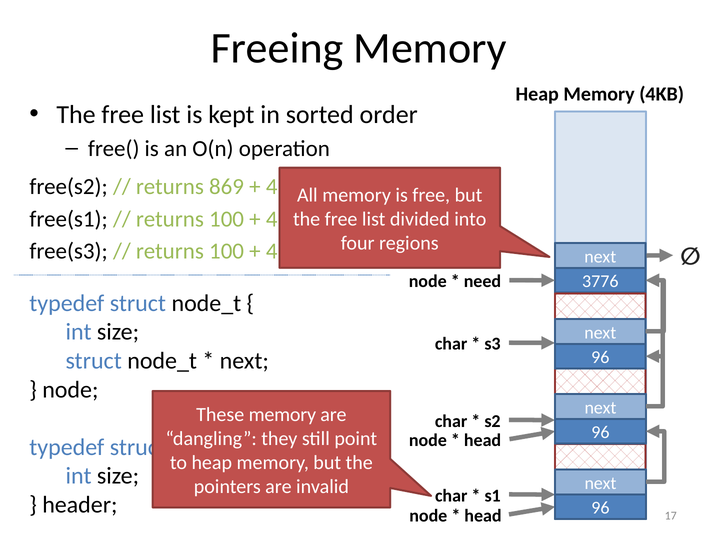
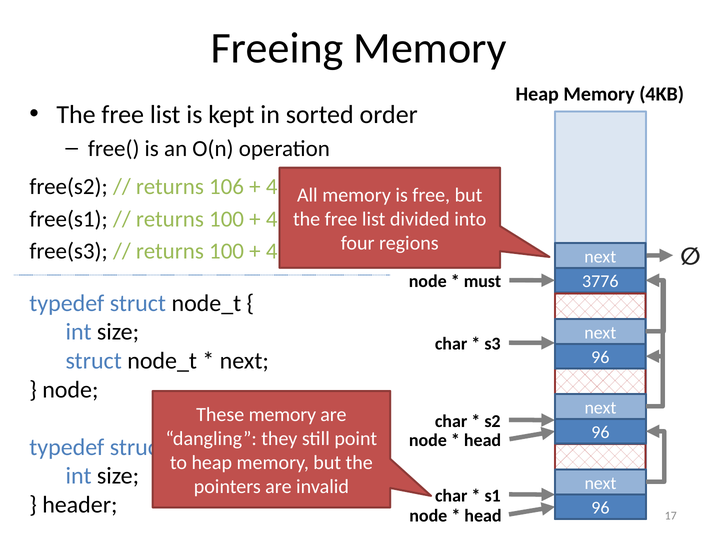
869: 869 -> 106 (227, 187)
need: need -> must (482, 281)
